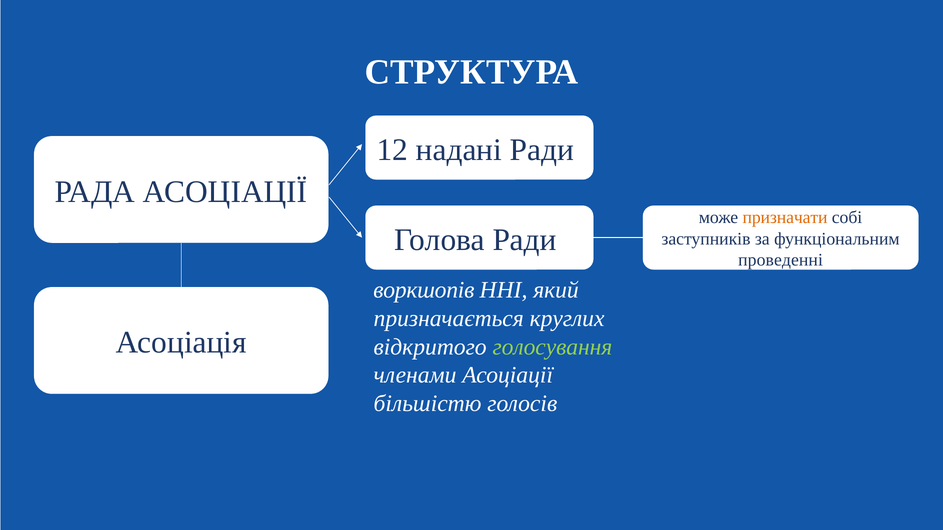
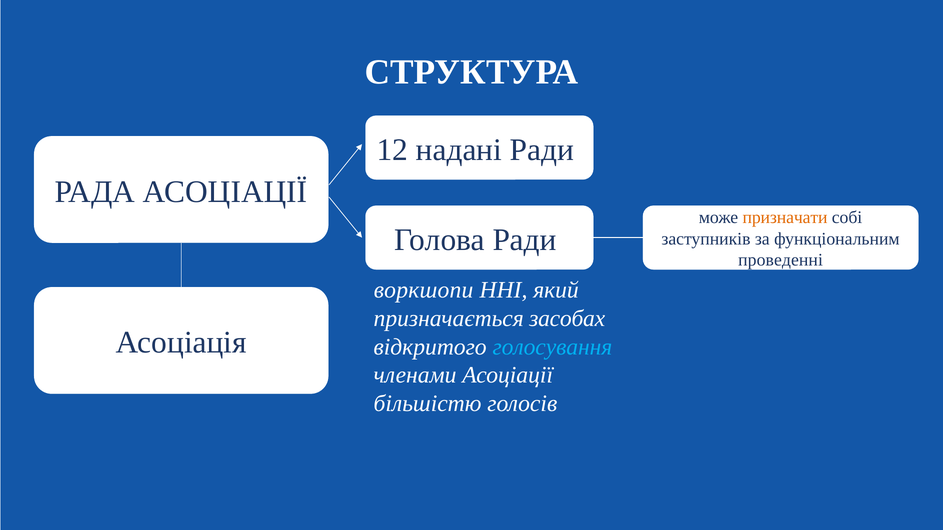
воркшопів: воркшопів -> воркшопи (424, 290)
круглих: круглих -> засобах (567, 319)
голосування colour: light green -> light blue (552, 347)
